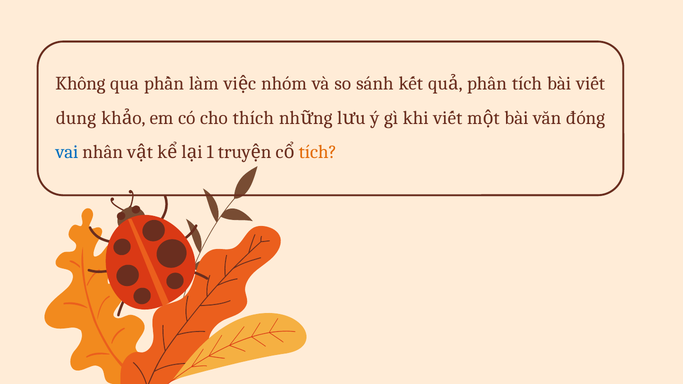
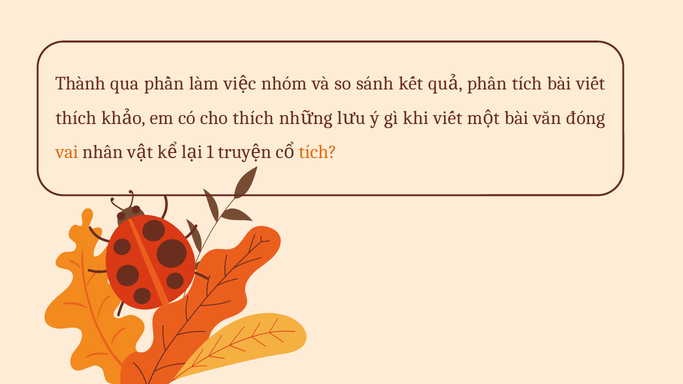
Không: Không -> Thành (80, 84)
dung: dung -> thích (76, 118)
vai colour: blue -> orange (67, 152)
